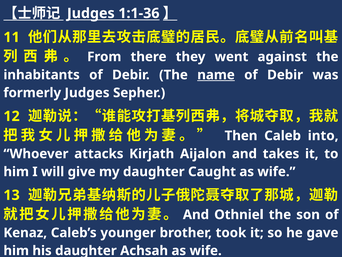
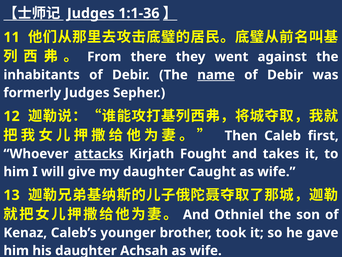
into: into -> first (323, 135)
attacks underline: none -> present (99, 154)
Aijalon: Aijalon -> Fought (203, 154)
